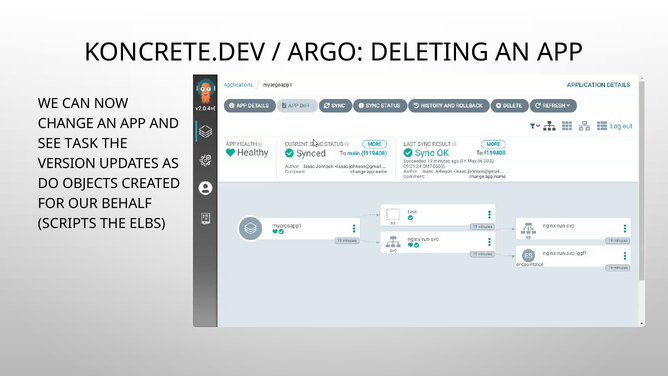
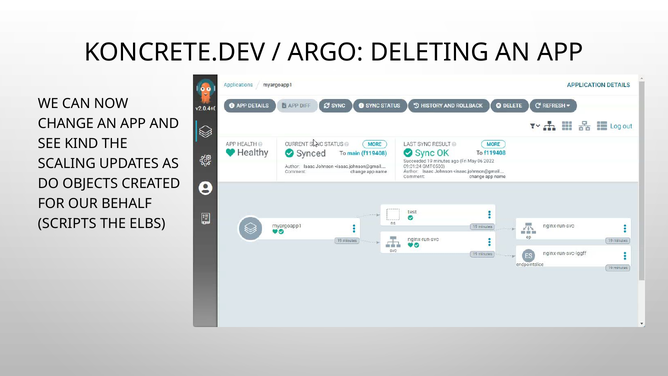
TASK: TASK -> KIND (81, 144)
VERSION: VERSION -> SCALING (67, 164)
